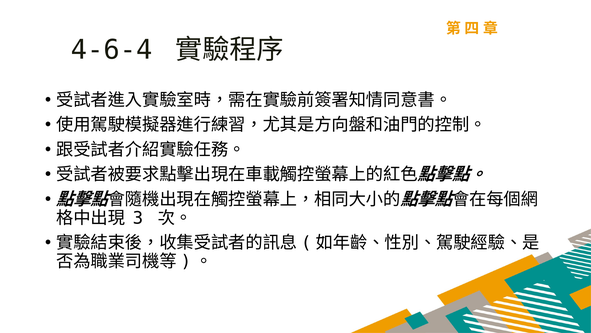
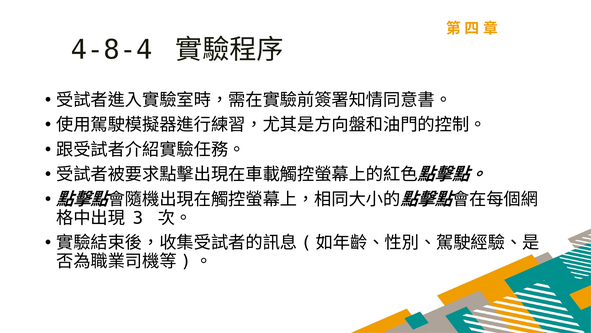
4-6-4: 4-6-4 -> 4-8-4 (112, 50)
